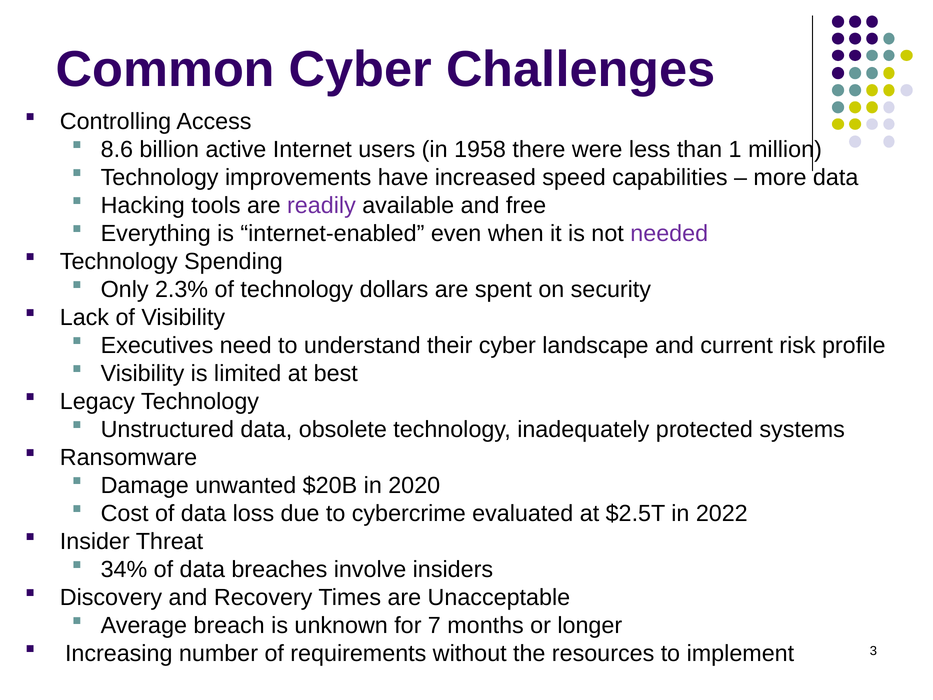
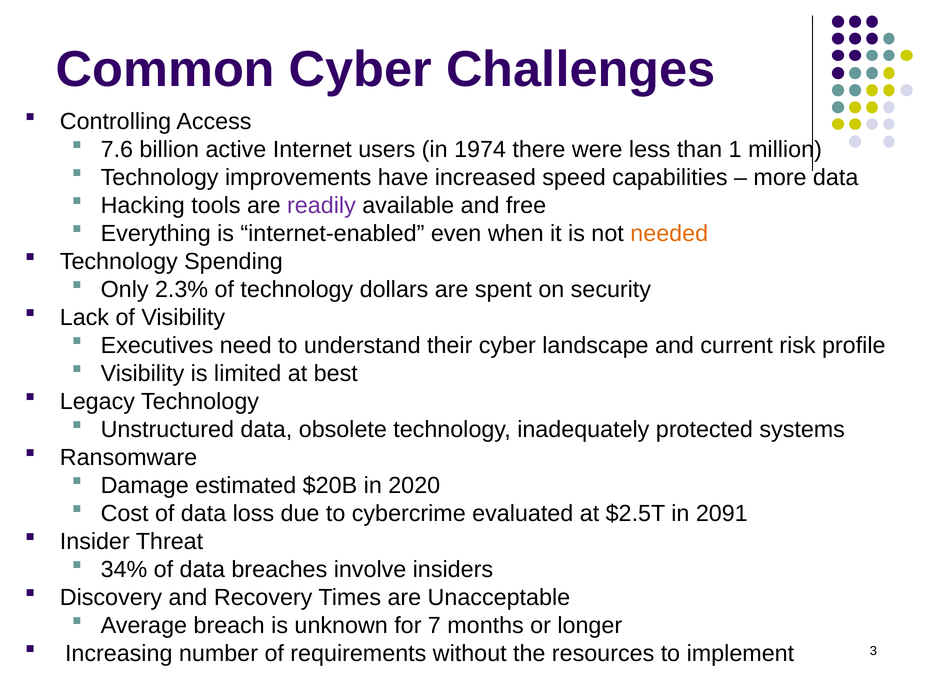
8.6: 8.6 -> 7.6 (117, 149)
1958: 1958 -> 1974 (480, 149)
needed colour: purple -> orange (669, 233)
unwanted: unwanted -> estimated (246, 485)
2022: 2022 -> 2091 (722, 513)
